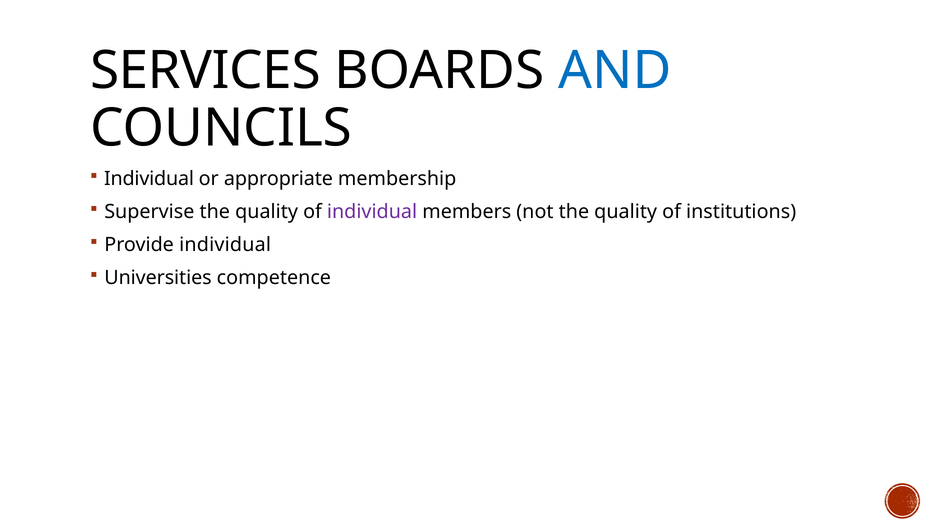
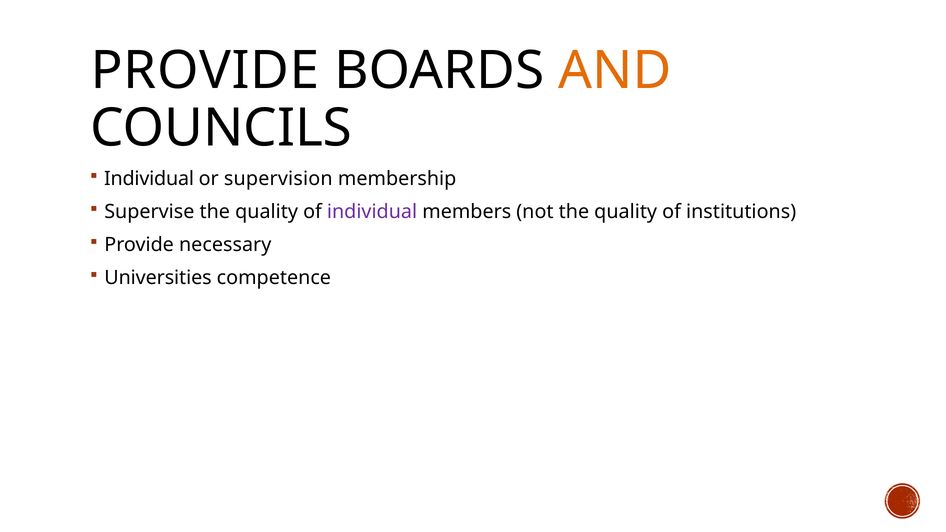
SERVICES: SERVICES -> PROVIDE (205, 71)
AND colour: blue -> orange (615, 71)
appropriate: appropriate -> supervision (278, 179)
Provide individual: individual -> necessary (225, 245)
